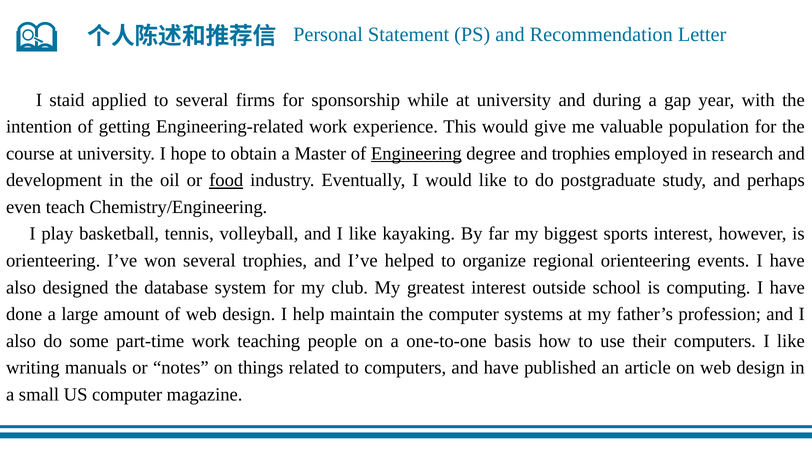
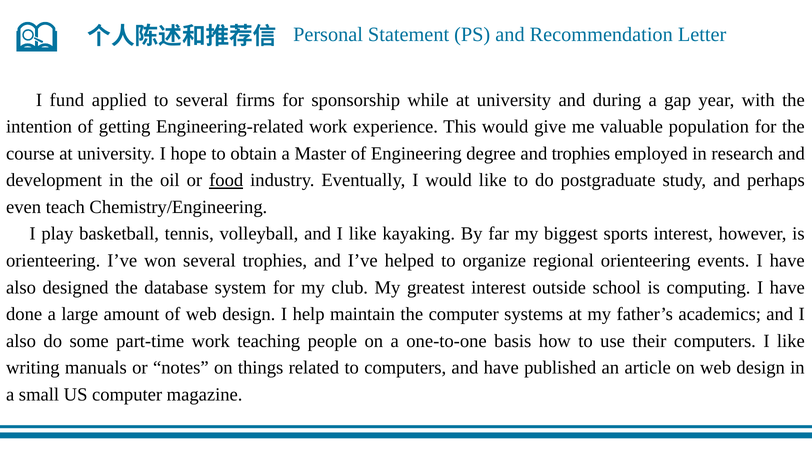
staid: staid -> fund (67, 100)
Engineering underline: present -> none (416, 153)
profession: profession -> academics (720, 314)
